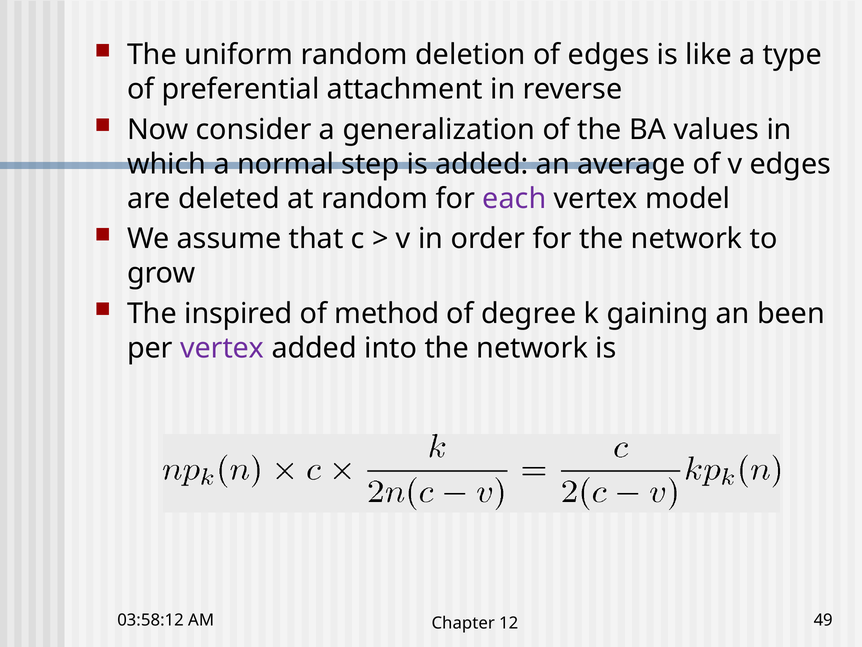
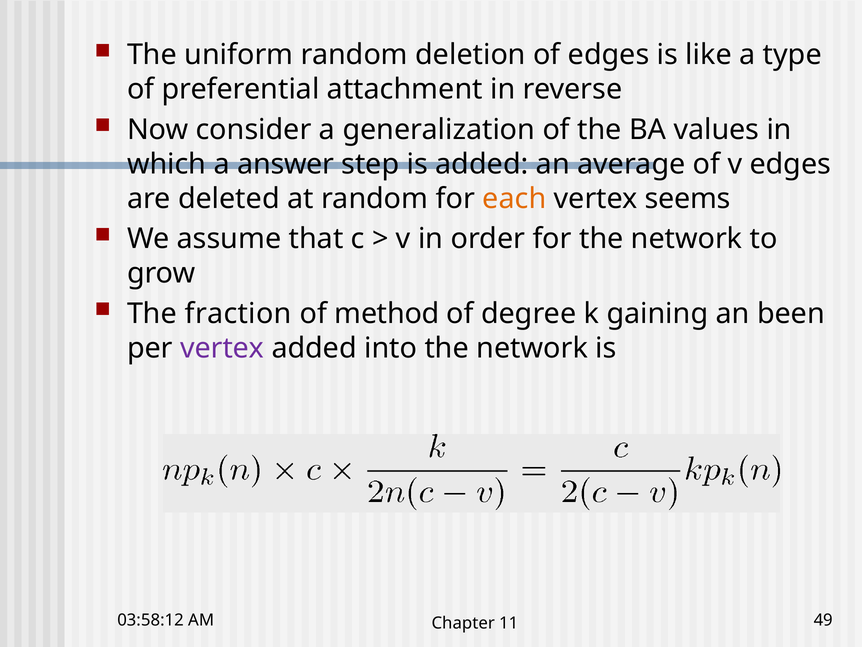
normal: normal -> answer (286, 164)
each colour: purple -> orange (514, 199)
model: model -> seems (688, 199)
inspired: inspired -> fraction (238, 313)
12: 12 -> 11 (509, 623)
